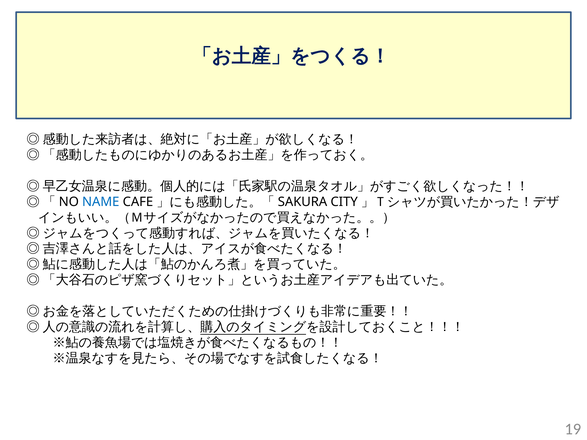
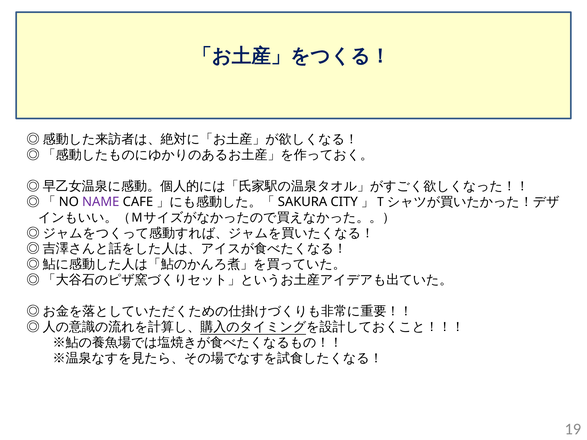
NAME colour: blue -> purple (101, 202)
